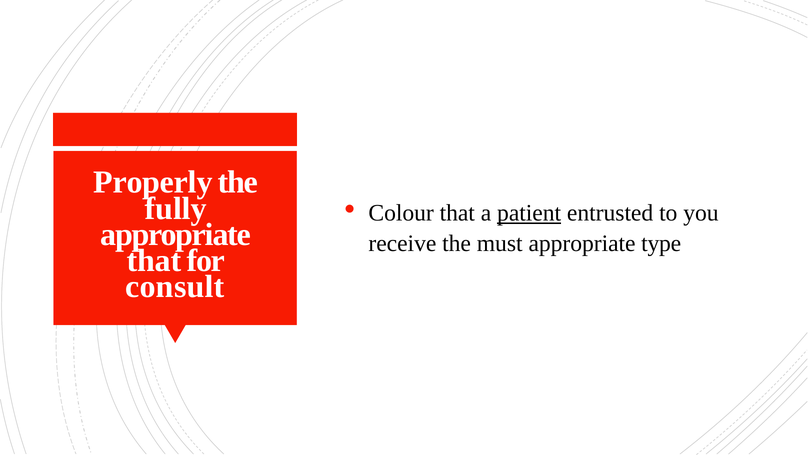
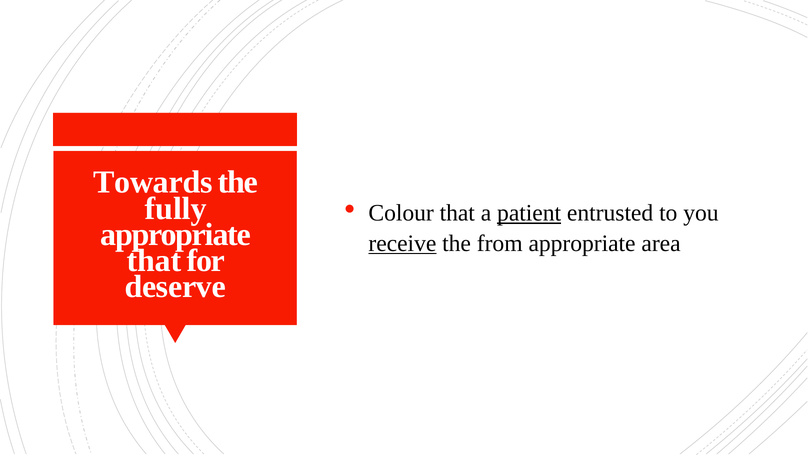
Properly: Properly -> Towards (153, 182)
receive underline: none -> present (402, 243)
must: must -> from (500, 243)
type: type -> area (661, 243)
consult: consult -> deserve (175, 287)
